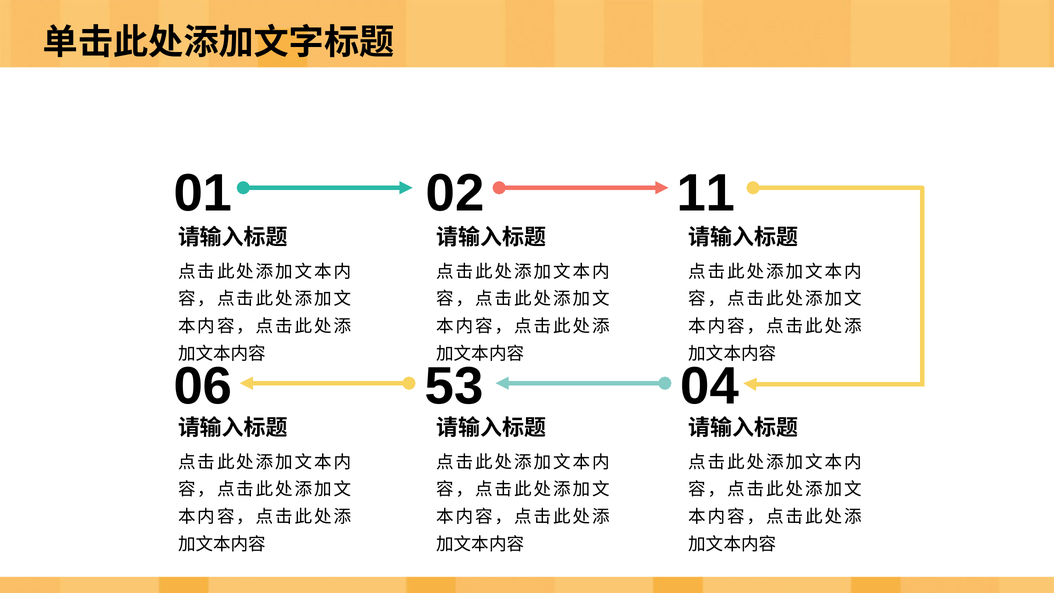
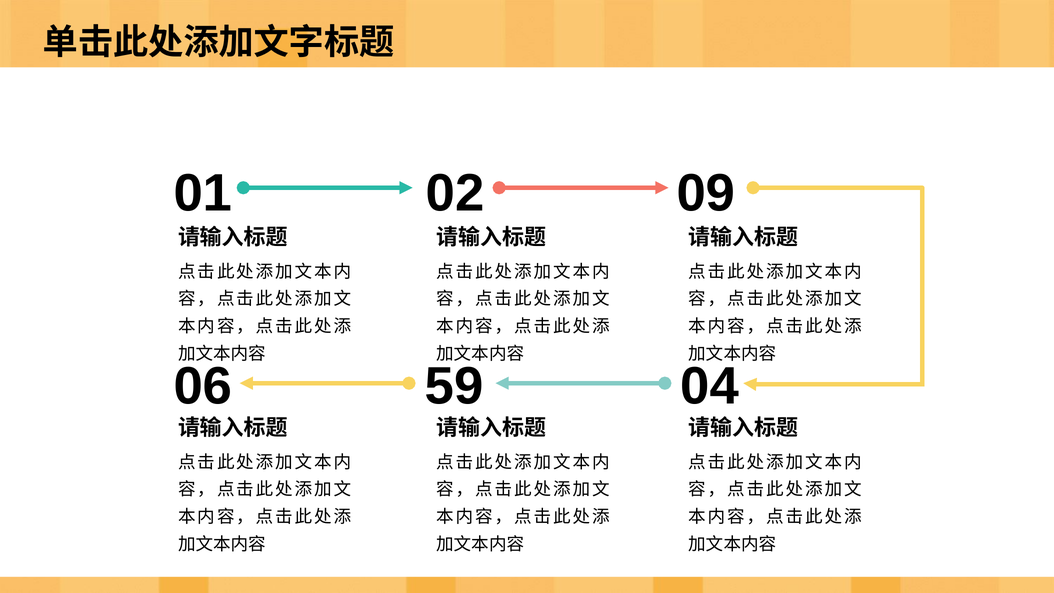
11: 11 -> 09 (706, 193)
53: 53 -> 59 (454, 386)
